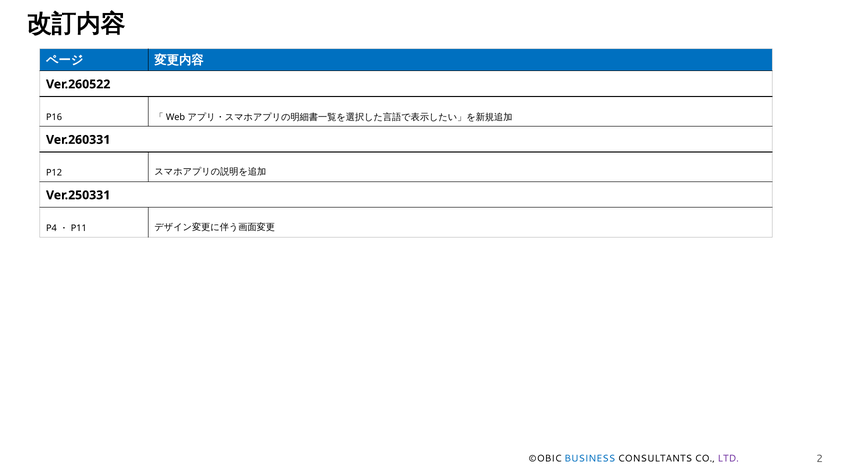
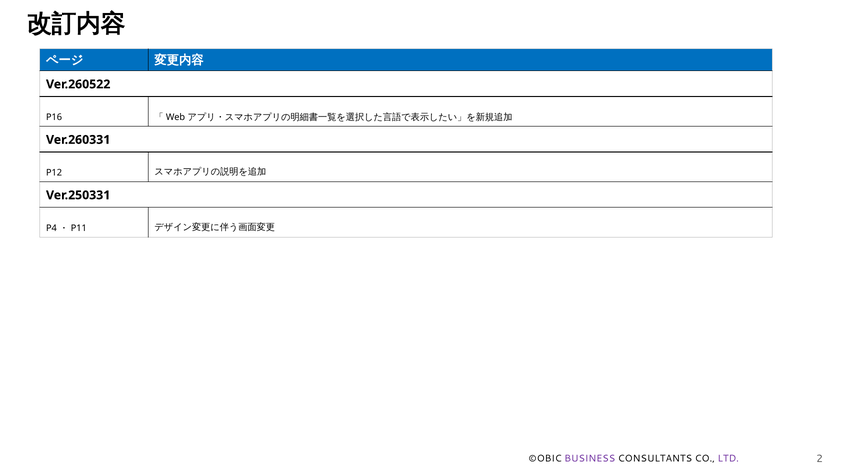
BUSINESS colour: blue -> purple (590, 459)
